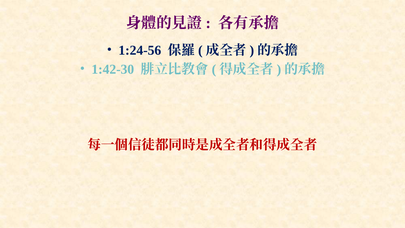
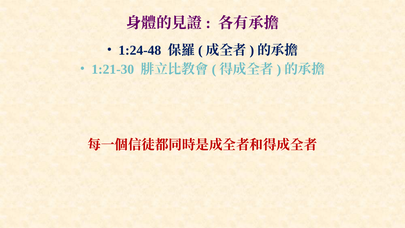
1:24-56: 1:24-56 -> 1:24-48 (140, 50)
1:42-30: 1:42-30 -> 1:21-30 (113, 69)
